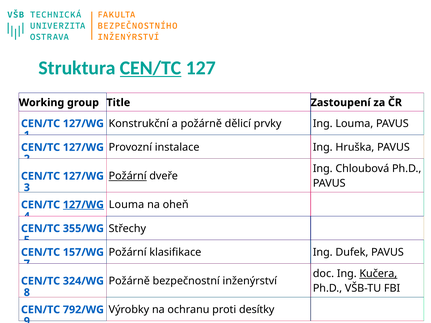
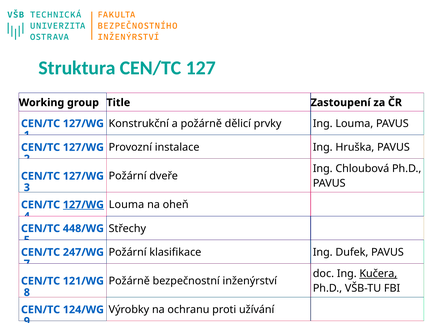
CEN/TC underline: present -> none (151, 68)
Požární underline: present -> none (128, 176)
355/WG: 355/WG -> 448/WG (83, 229)
157/WG: 157/WG -> 247/WG (83, 252)
324/WG: 324/WG -> 121/WG (83, 281)
desítky: desítky -> užívání (257, 310)
792/WG: 792/WG -> 124/WG (83, 310)
